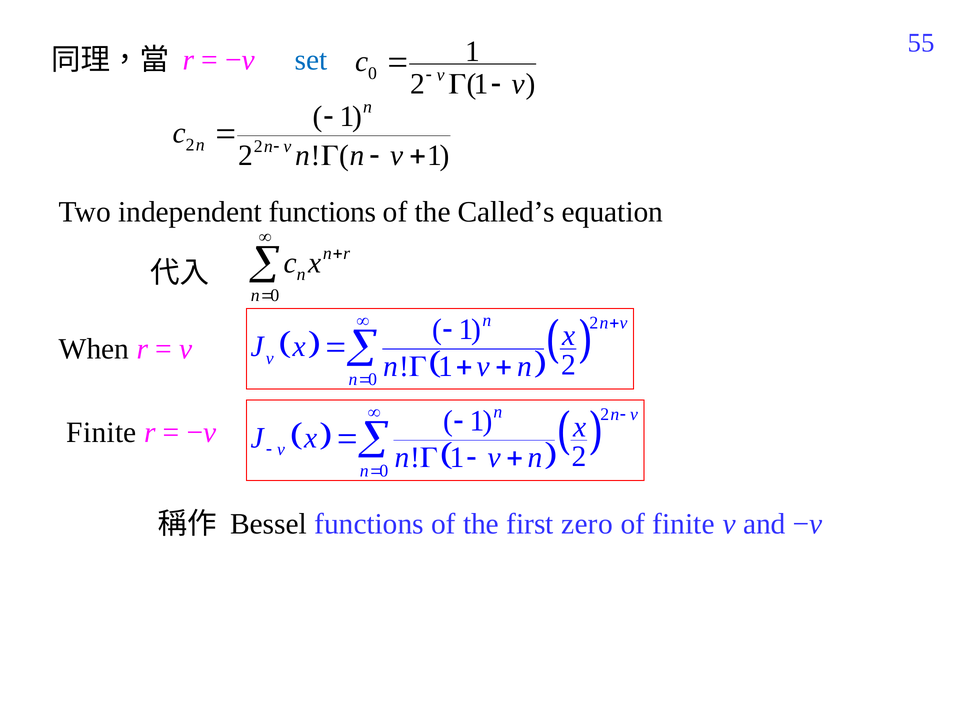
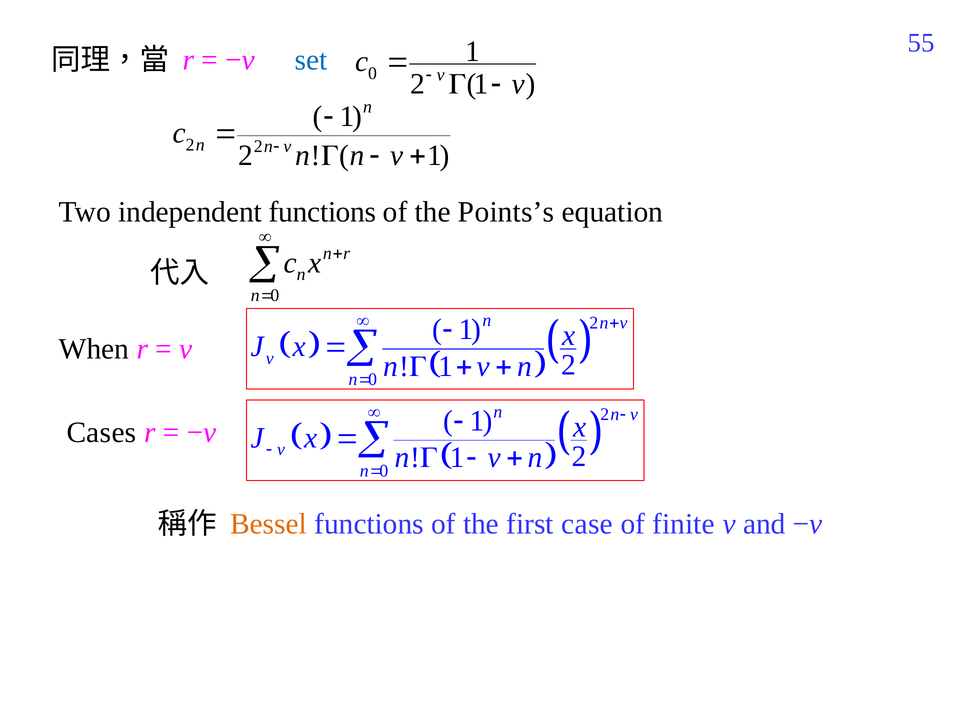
Called’s: Called’s -> Points’s (506, 212)
Finite: Finite -> Cases (101, 432)
Bessel colour: black -> orange (269, 524)
zero: zero -> case (587, 524)
